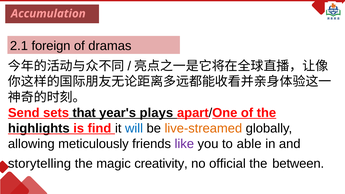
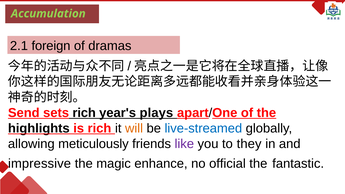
Accumulation colour: pink -> light green (48, 14)
sets that: that -> rich (84, 113)
is find: find -> rich (99, 128)
will colour: blue -> orange (134, 128)
live-streamed colour: orange -> blue (203, 128)
able: able -> they (249, 144)
storytelling: storytelling -> impressive (40, 164)
creativity: creativity -> enhance (161, 164)
between: between -> fantastic (298, 164)
